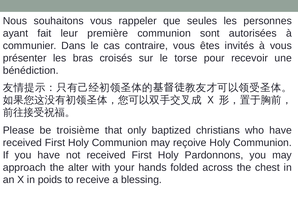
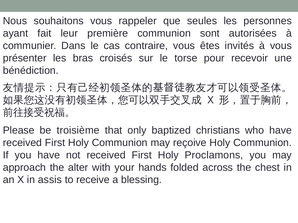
Pardonnons: Pardonnons -> Proclamons (214, 155)
poids: poids -> assis (50, 180)
